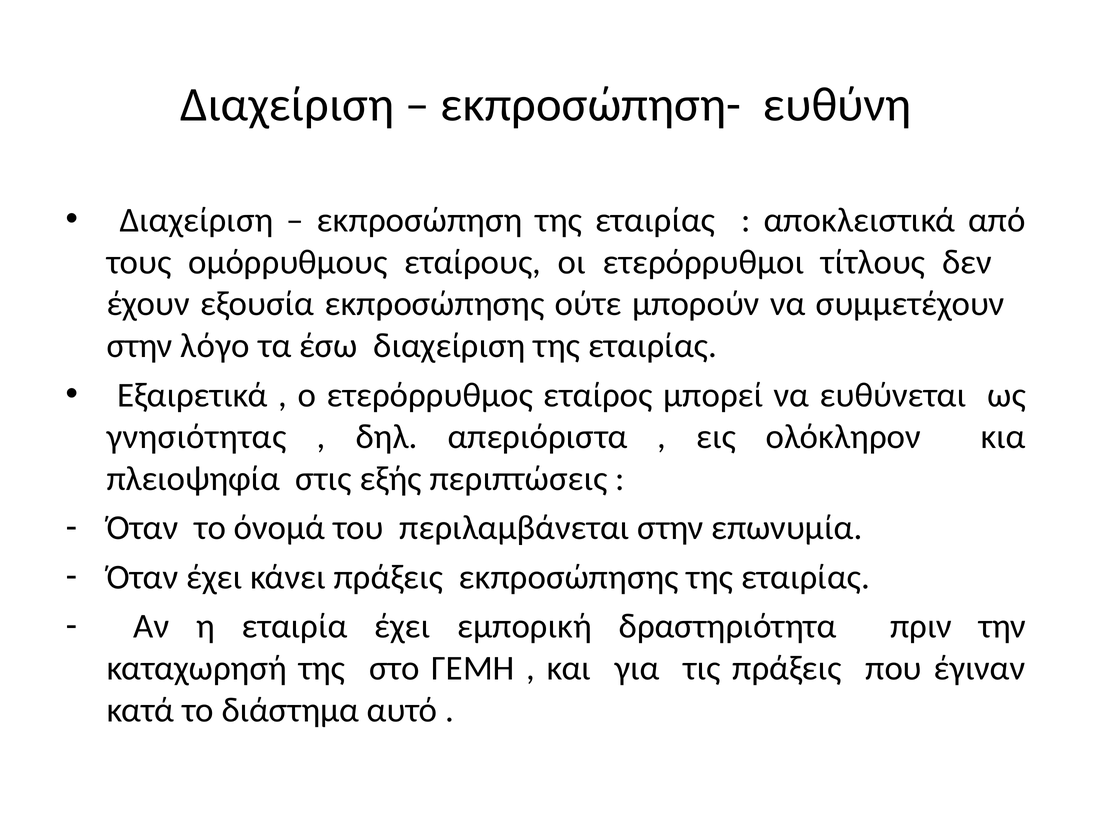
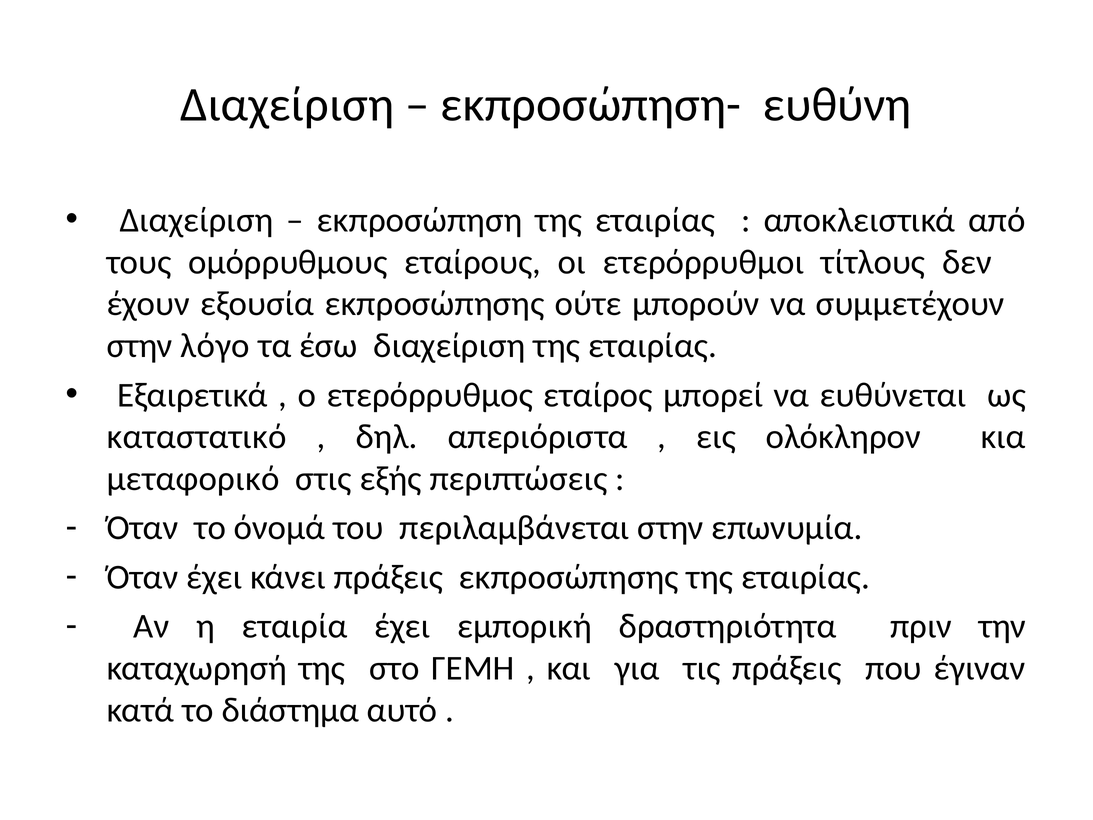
γνησιότητας: γνησιότητας -> καταστατικό (197, 437)
πλειοψηφία: πλειοψηφία -> μεταφορικό (193, 479)
